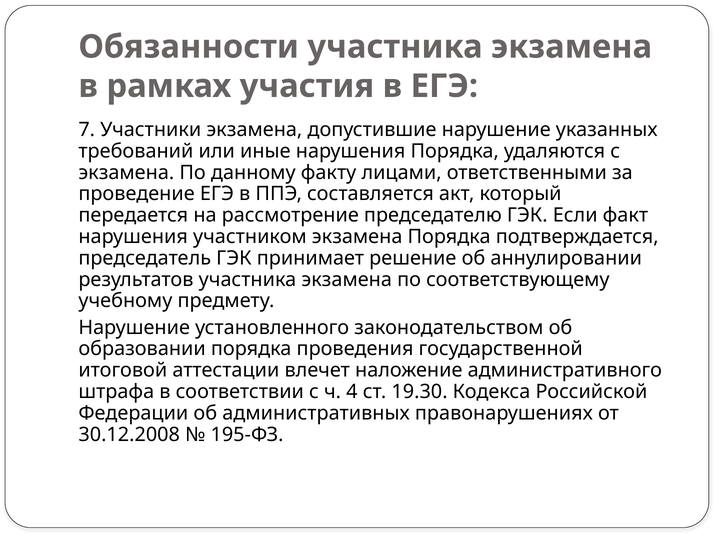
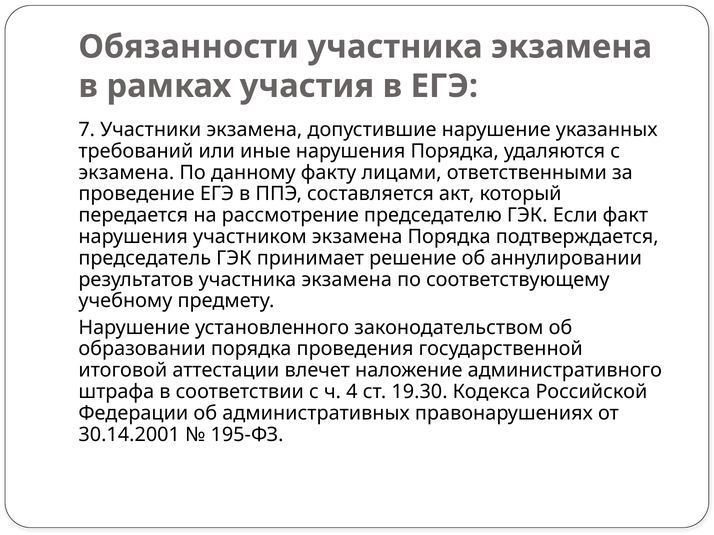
30.12.2008: 30.12.2008 -> 30.14.2001 (129, 435)
